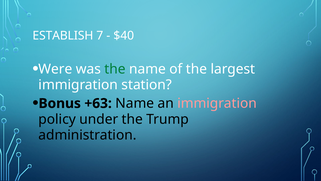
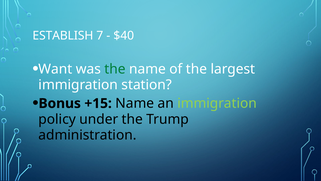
Were: Were -> Want (55, 69)
+63: +63 -> +15 (98, 103)
immigration colour: pink -> light green (217, 103)
